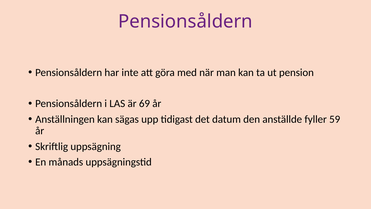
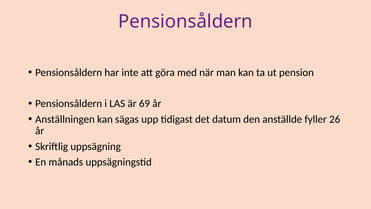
59: 59 -> 26 (335, 119)
